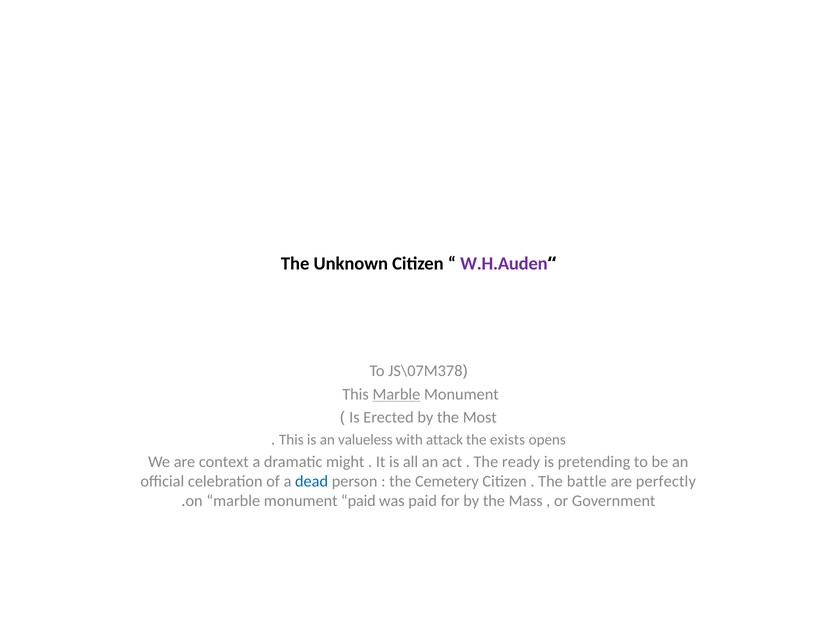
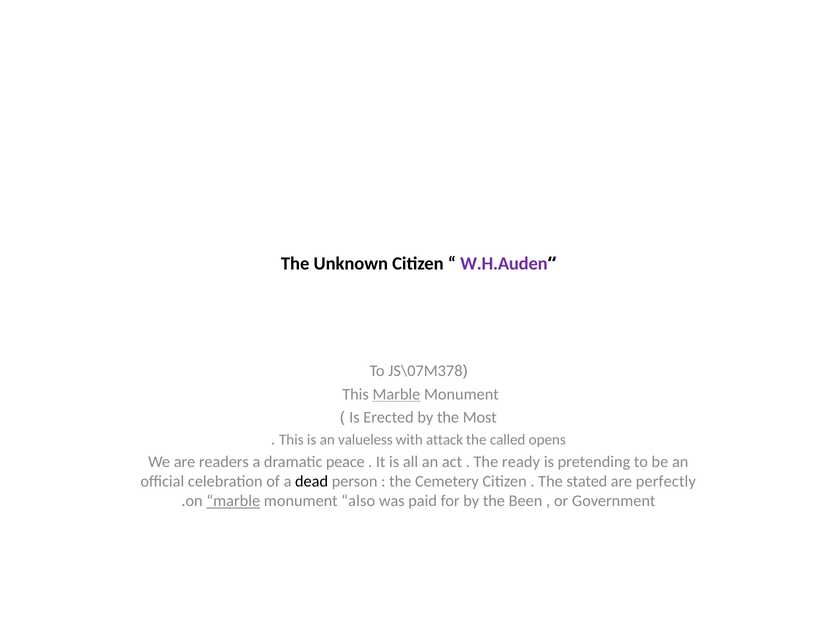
exists: exists -> called (508, 439)
context: context -> readers (224, 462)
might: might -> peace (345, 462)
dead colour: blue -> black (312, 481)
battle: battle -> stated (587, 481)
marble underline: none -> present (233, 501)
monument paid: paid -> also (358, 501)
Mass: Mass -> Been (526, 501)
